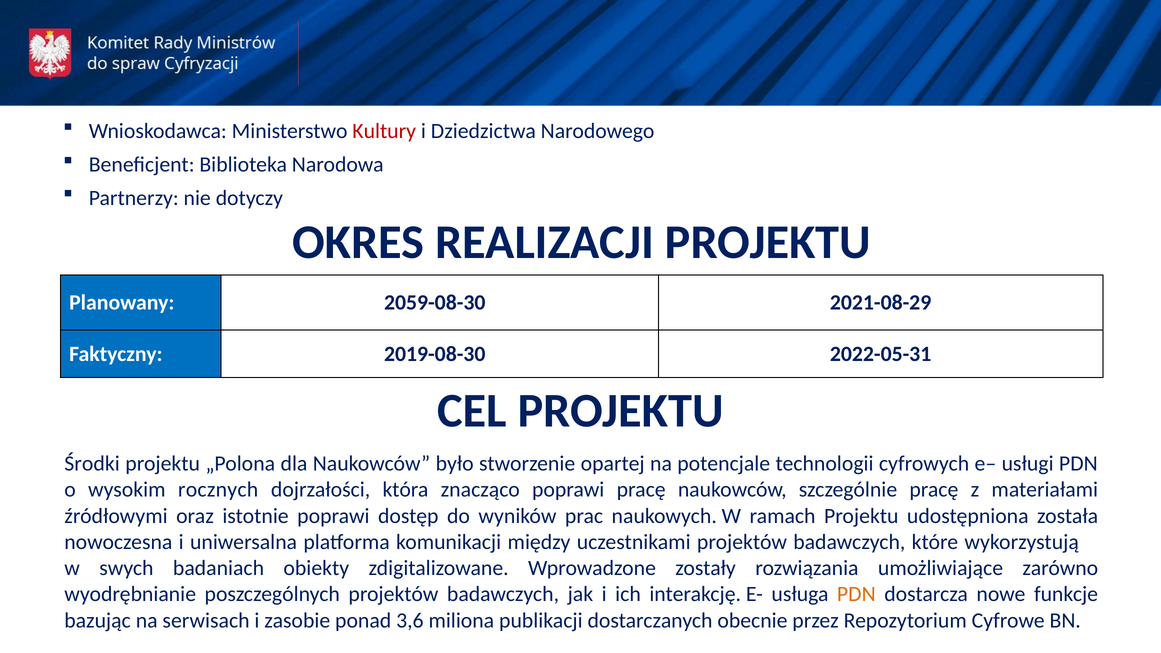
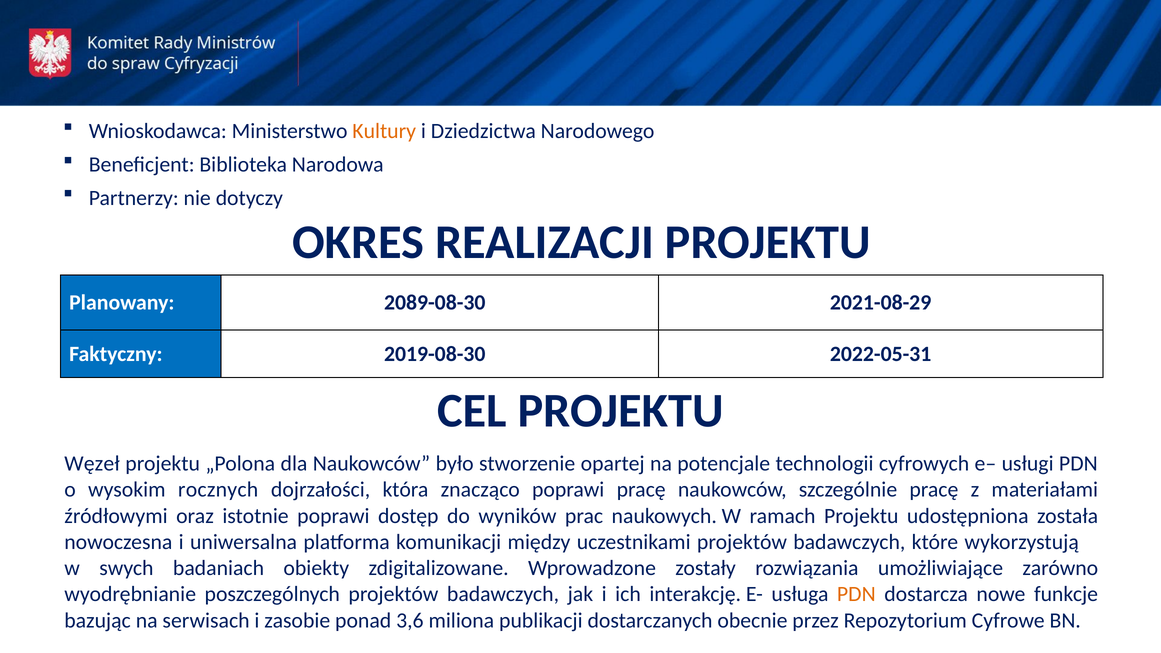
Kultury colour: red -> orange (384, 131)
2059-08-30: 2059-08-30 -> 2089-08-30 (435, 303)
Środki: Środki -> Węzeł (92, 464)
